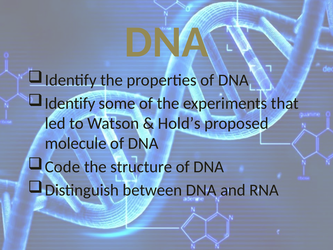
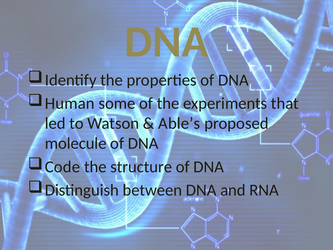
Identify: Identify -> Human (70, 103)
Hold’s: Hold’s -> Able’s (179, 123)
